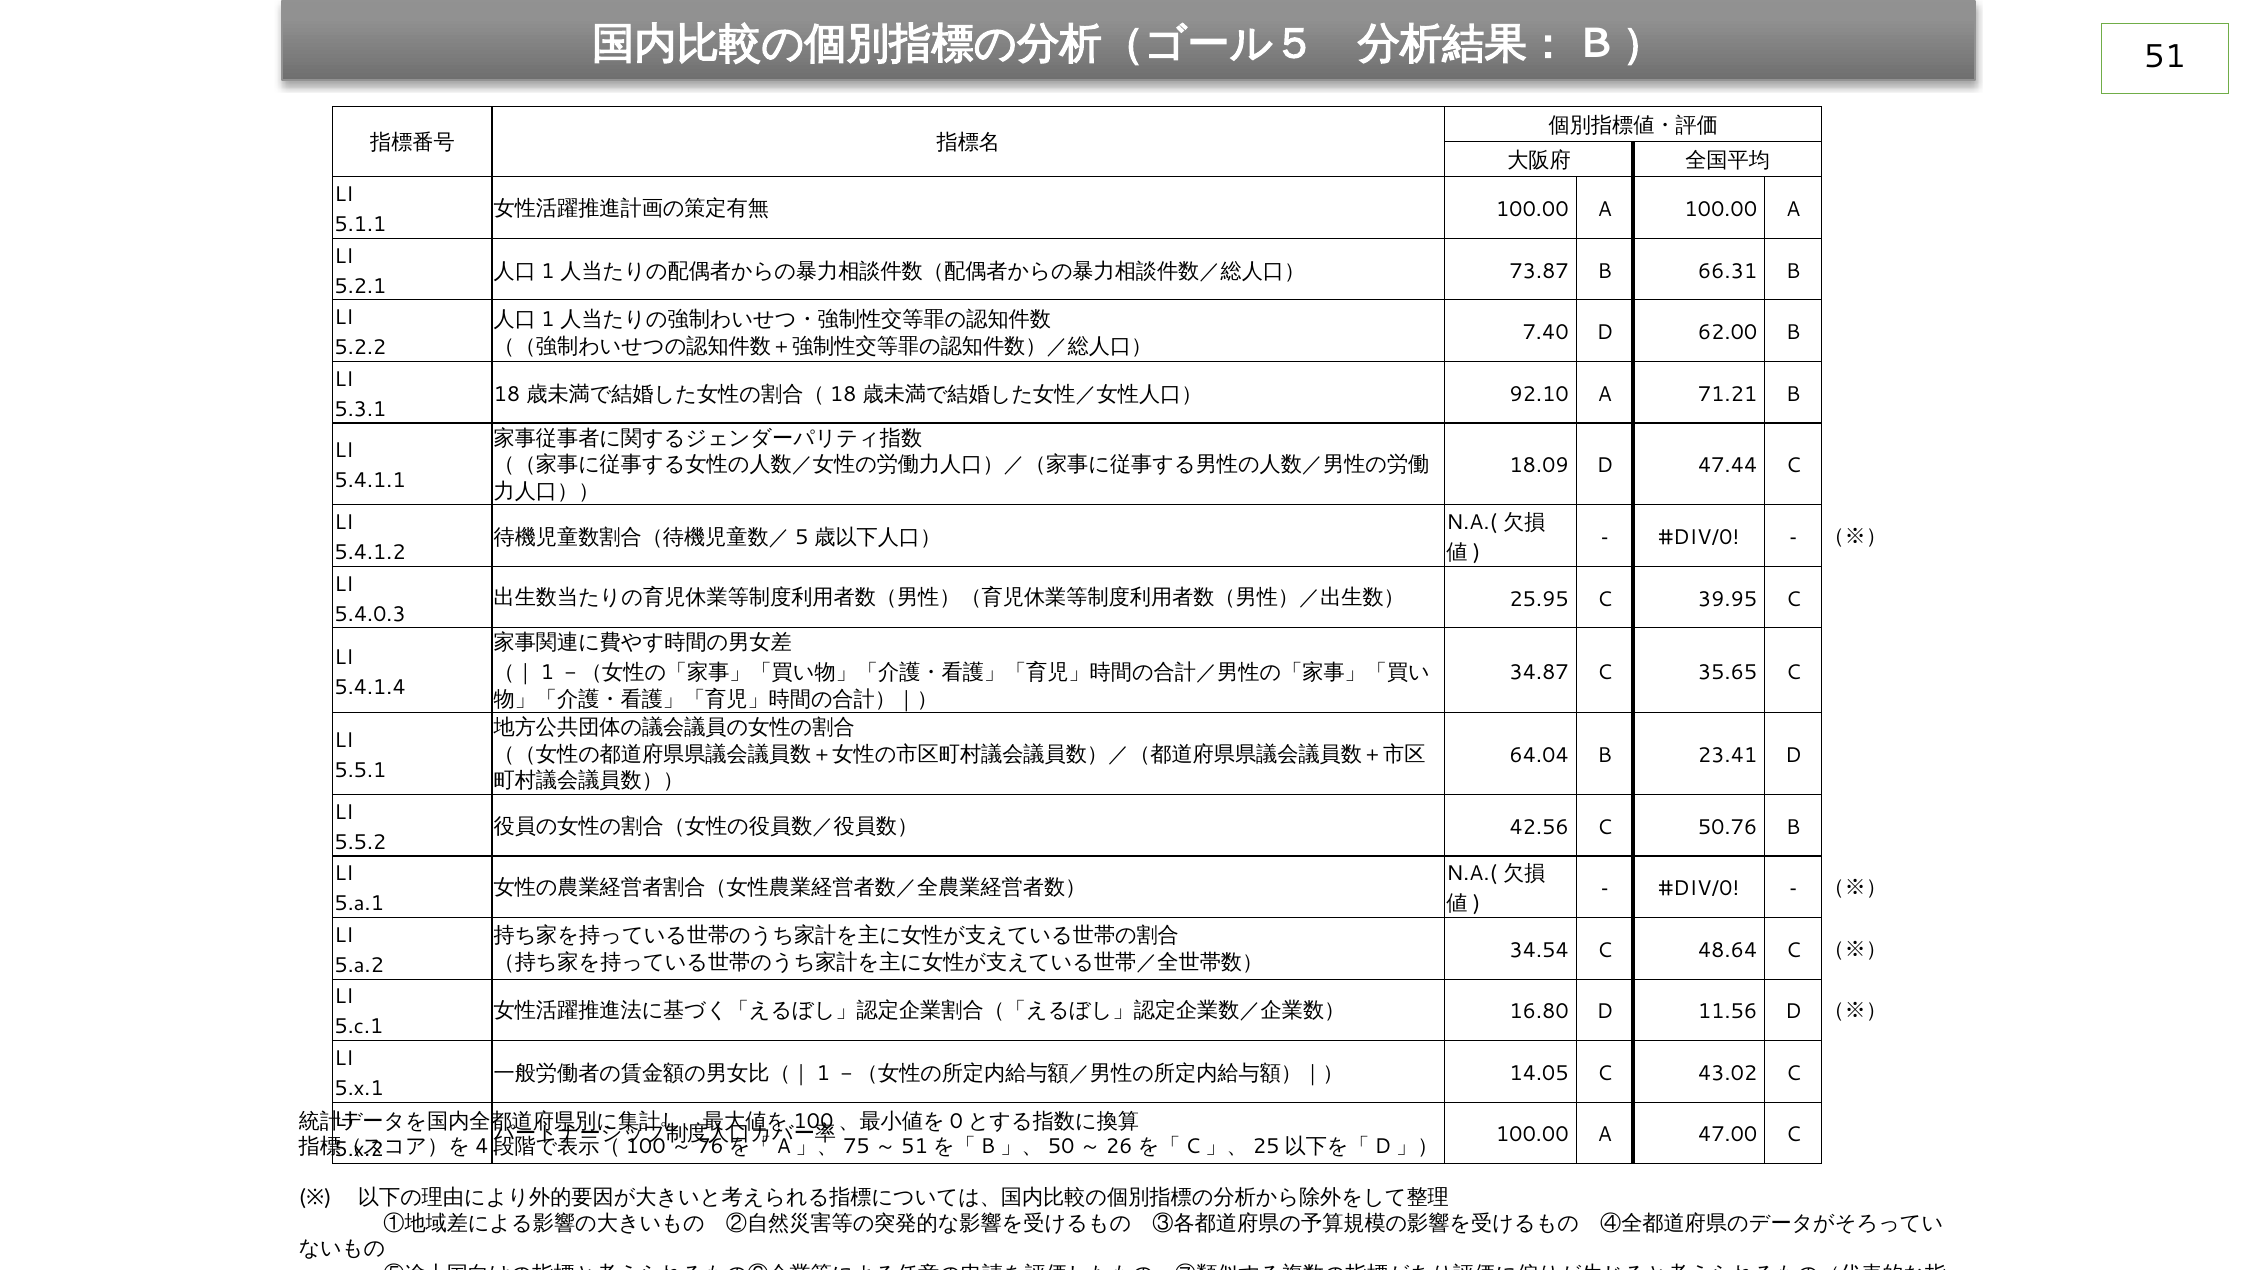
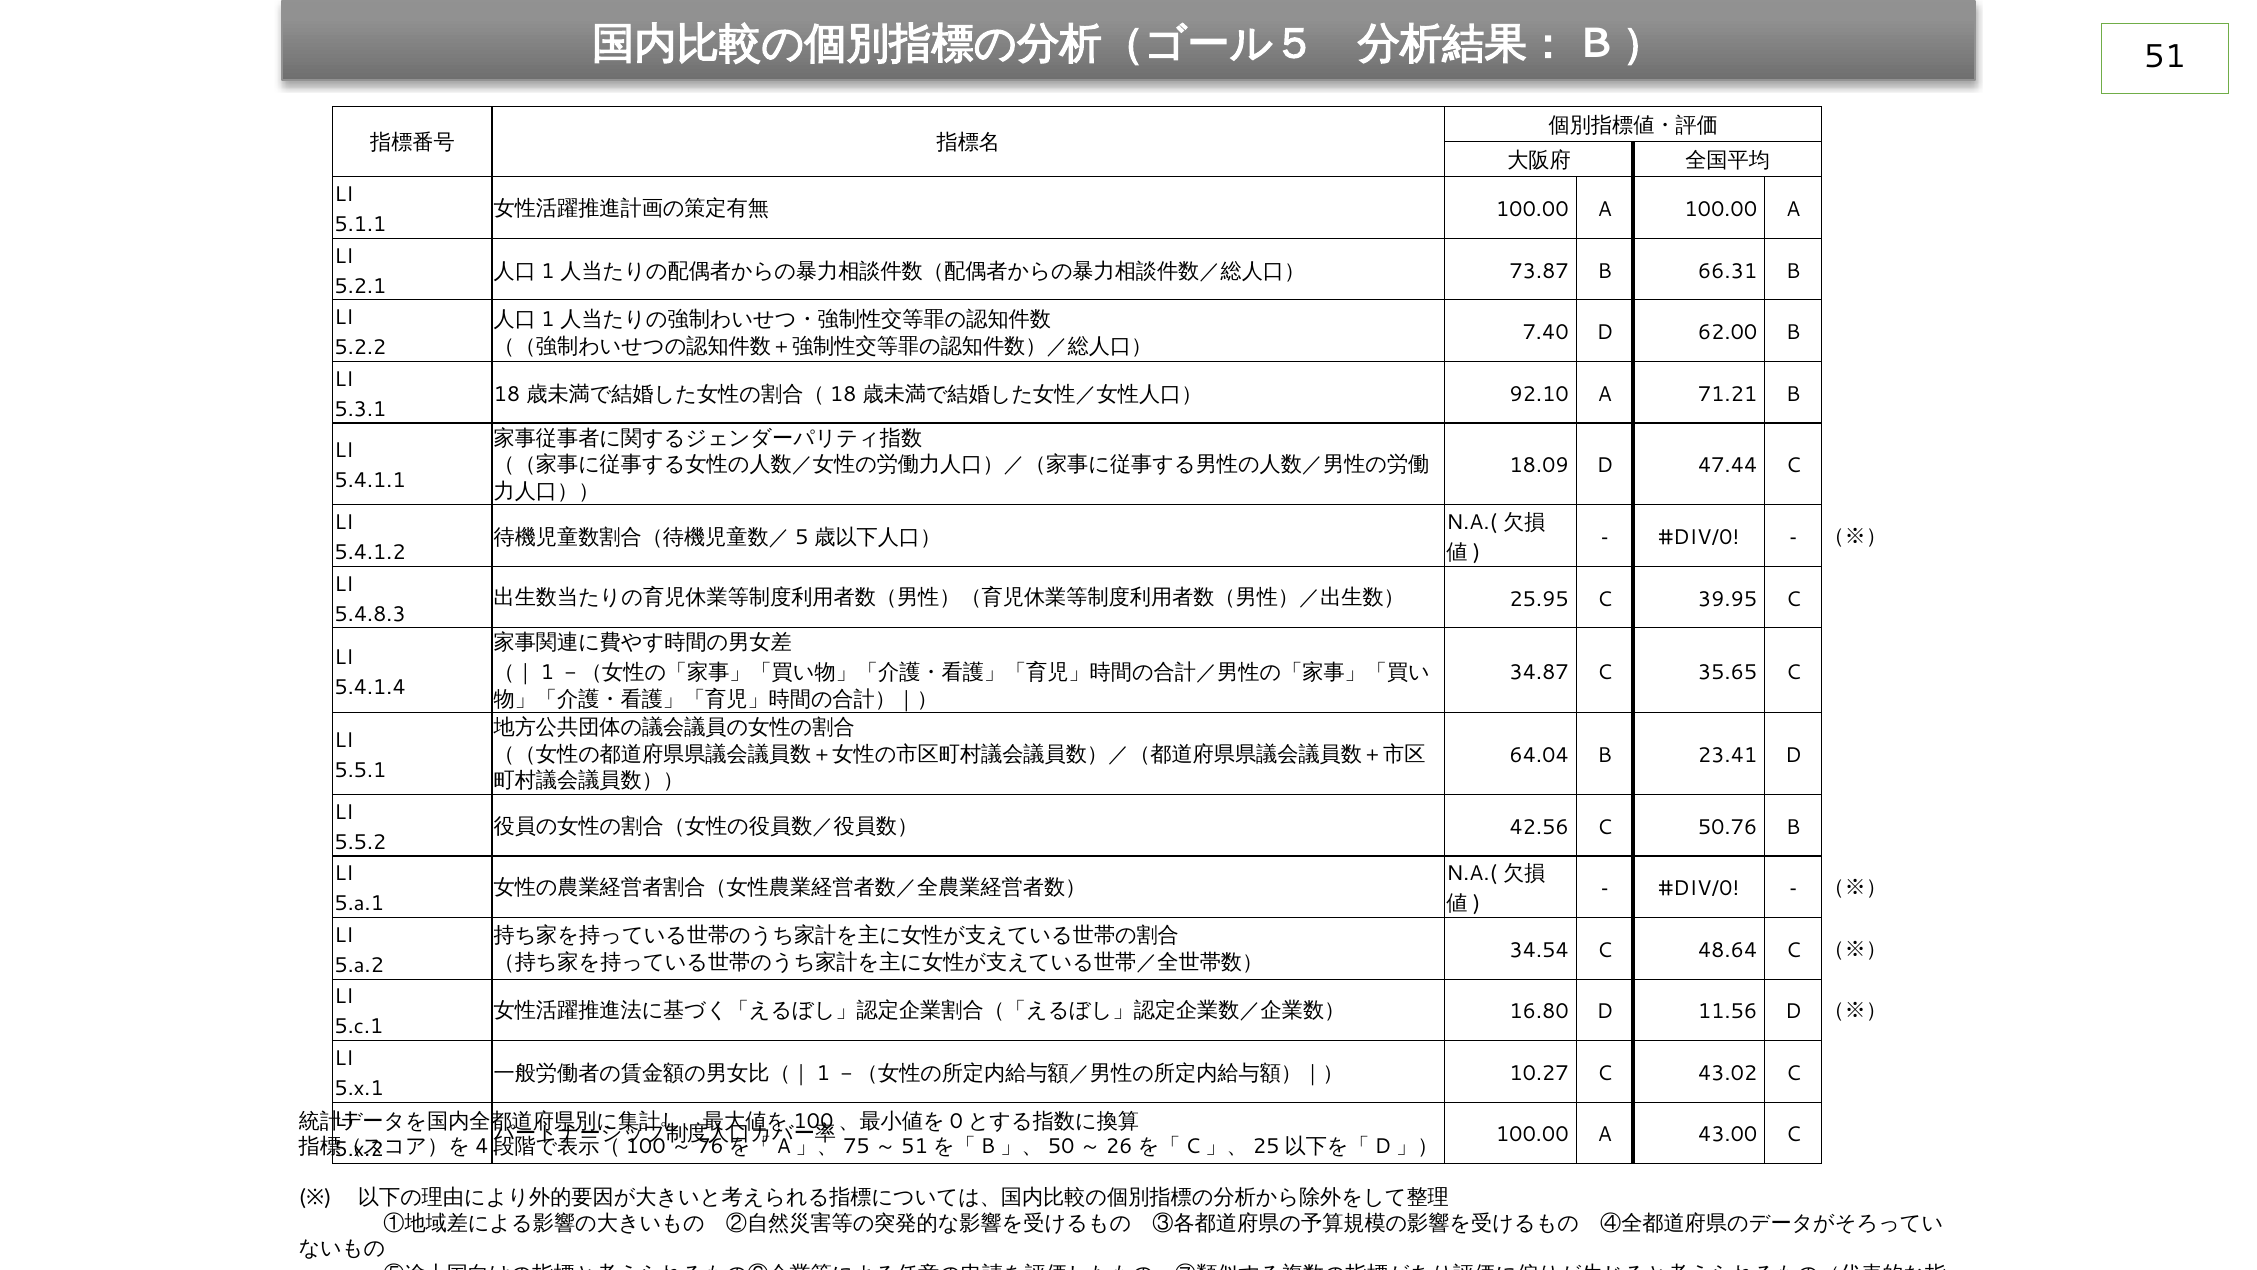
5.4.0.3: 5.4.0.3 -> 5.4.8.3 (370, 614)
14.05: 14.05 -> 10.27 (1539, 1073)
47.00: 47.00 -> 43.00 (1728, 1134)
